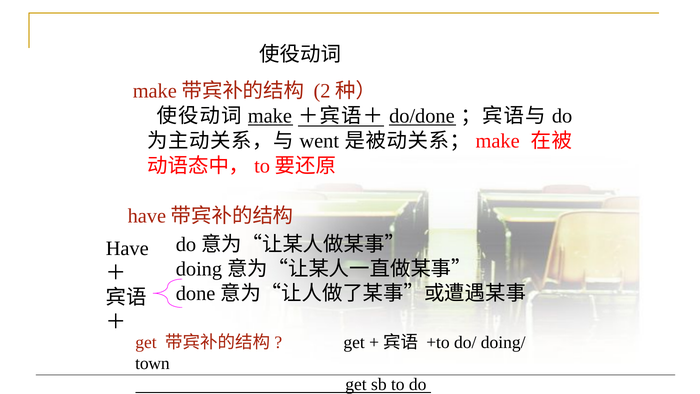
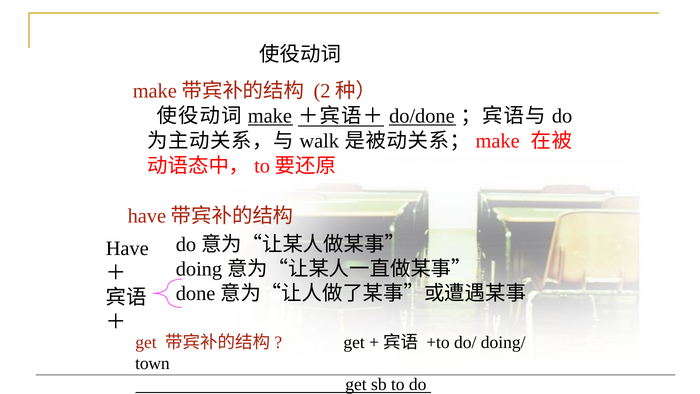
went: went -> walk (319, 141)
